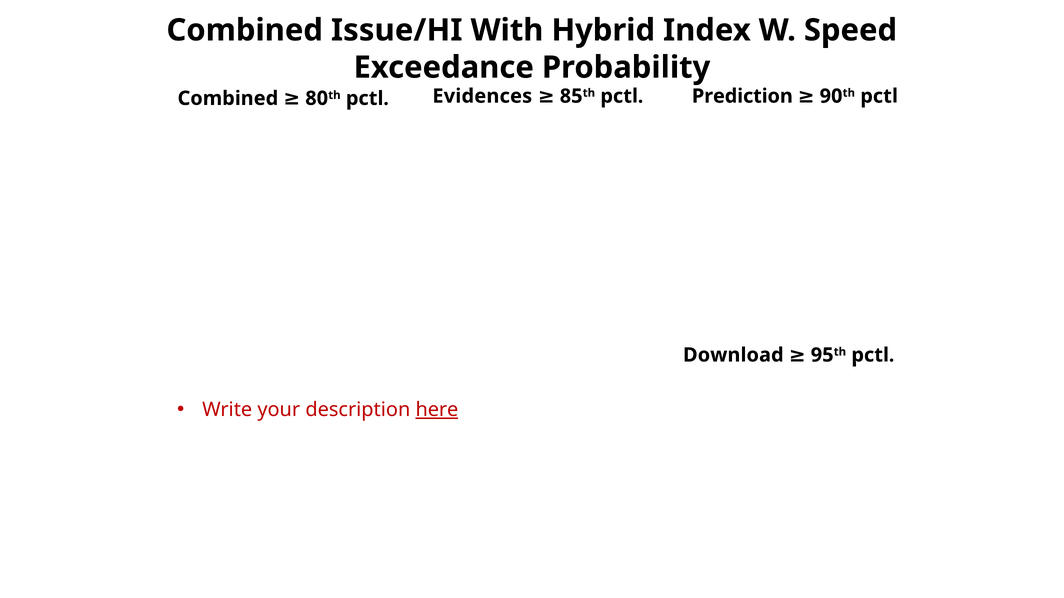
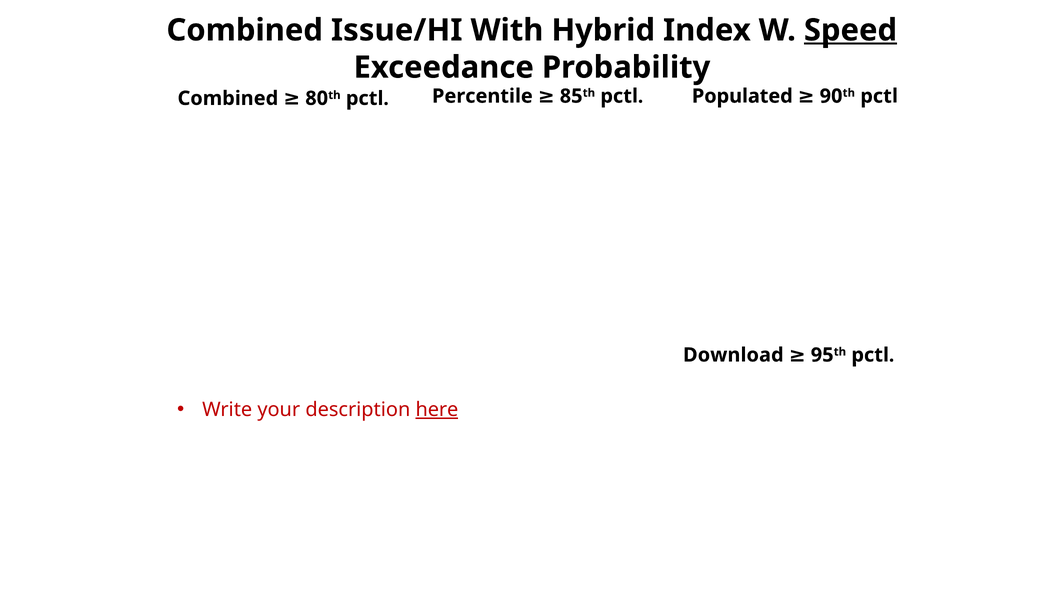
Speed underline: none -> present (850, 30)
Prediction: Prediction -> Populated (742, 96)
Evidences: Evidences -> Percentile (482, 96)
